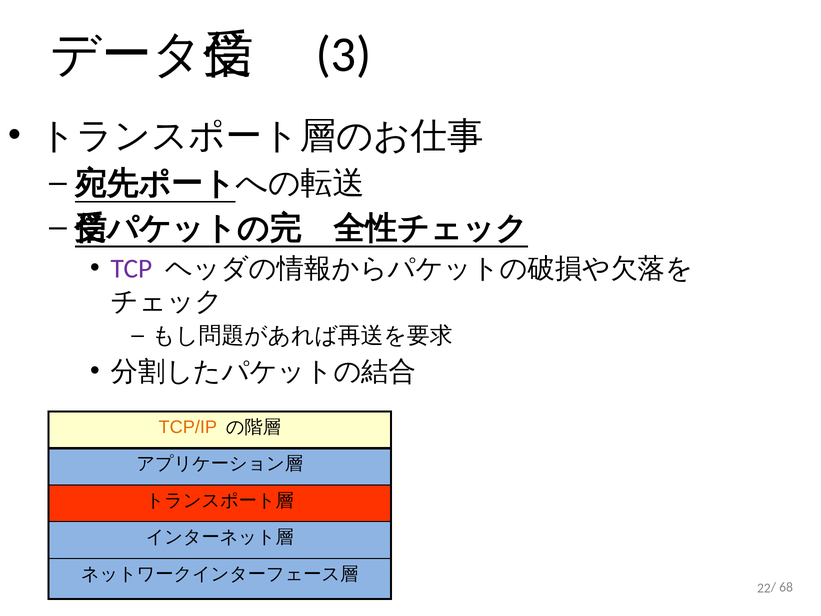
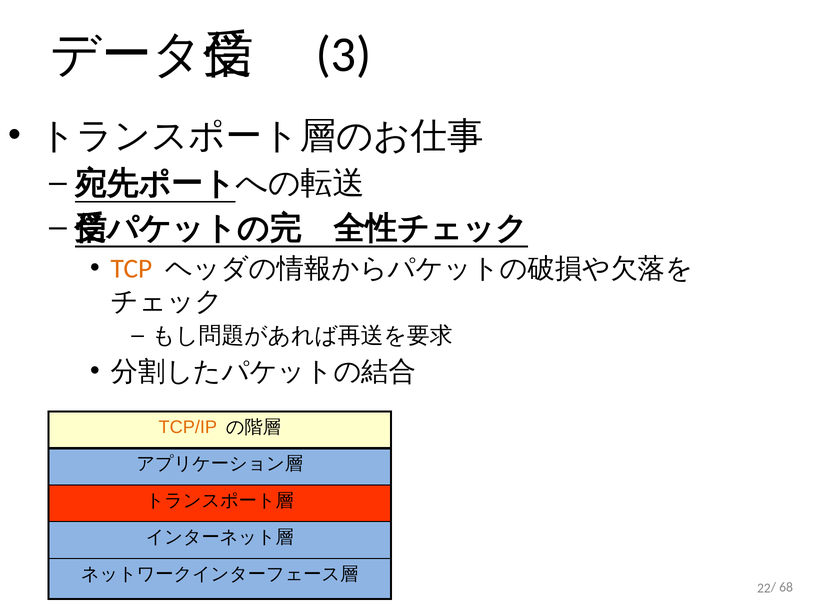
TCP colour: purple -> orange (132, 269)
